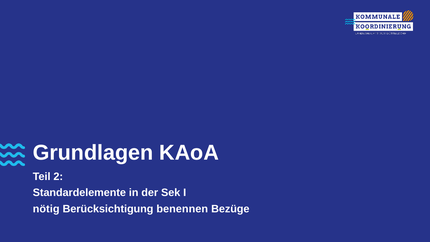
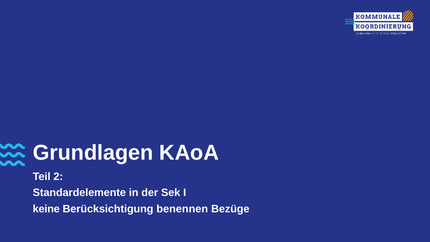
nötig: nötig -> keine (46, 209)
